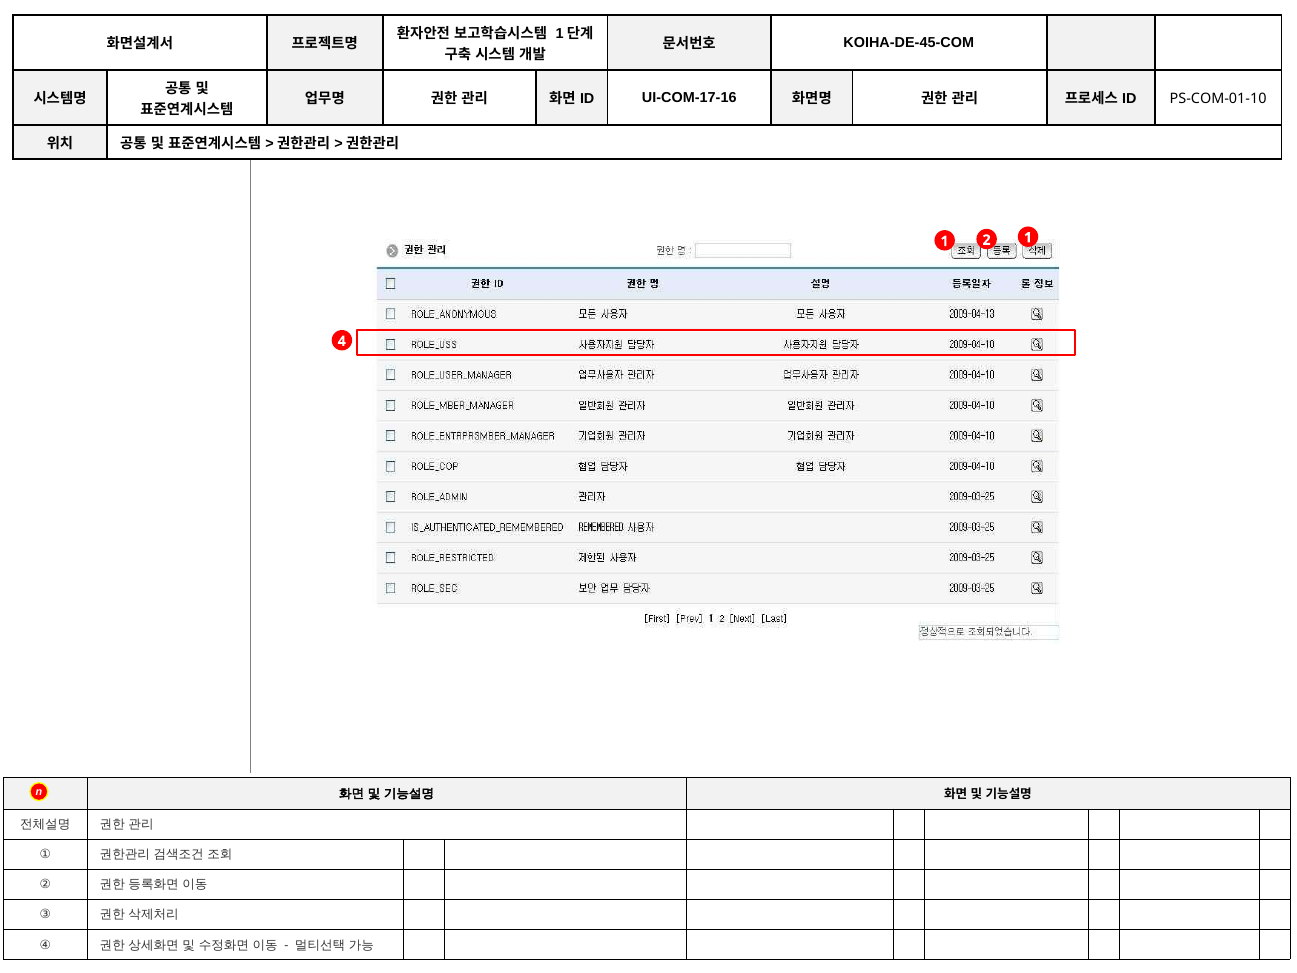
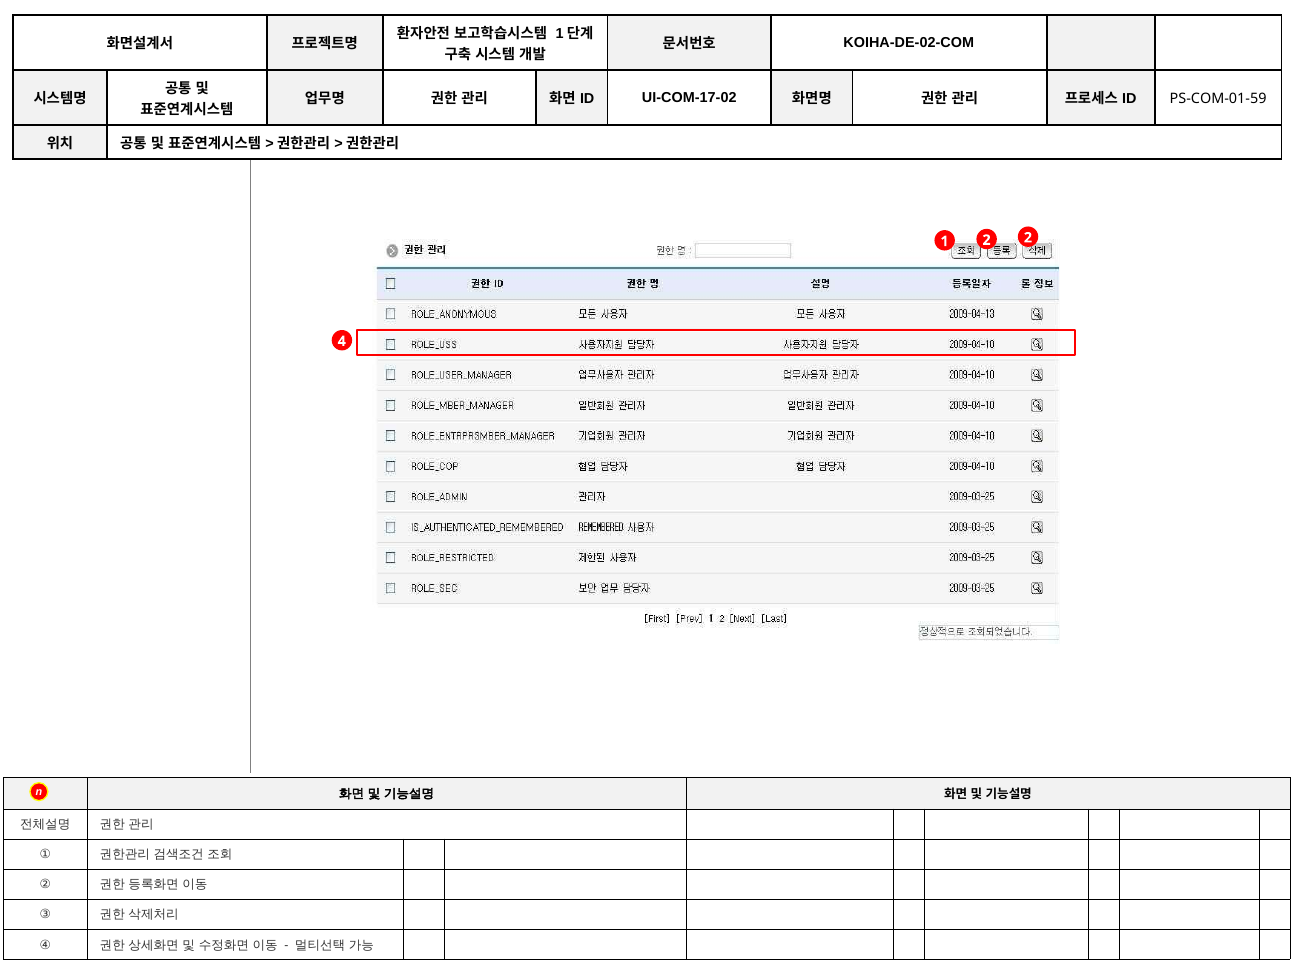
KOIHA-DE-45-COM: KOIHA-DE-45-COM -> KOIHA-DE-02-COM (909, 43)
UI-COM-17-16: UI-COM-17-16 -> UI-COM-17-02 (689, 98)
PS-COM-01-10: PS-COM-01-10 -> PS-COM-01-59 (1218, 99)
2 1: 1 -> 2 (1028, 238)
